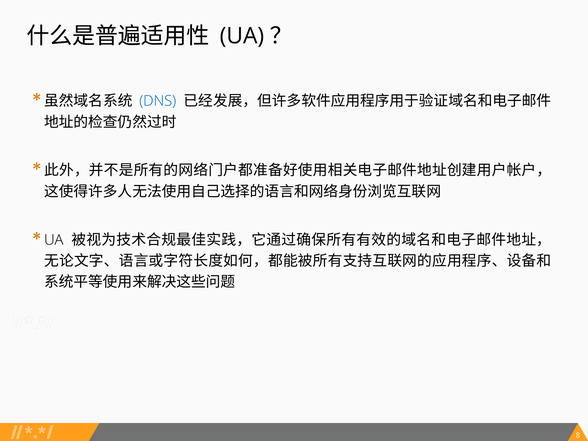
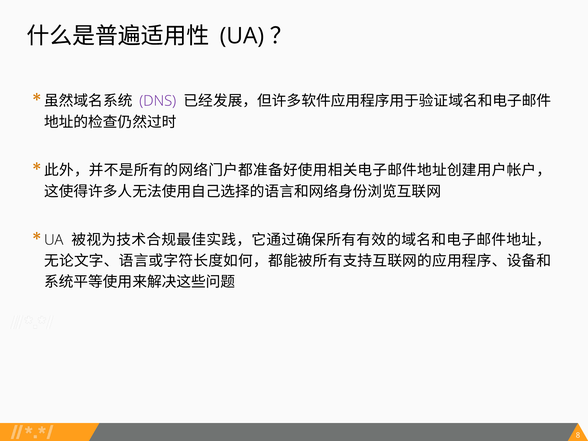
DNS colour: blue -> purple (158, 101)
